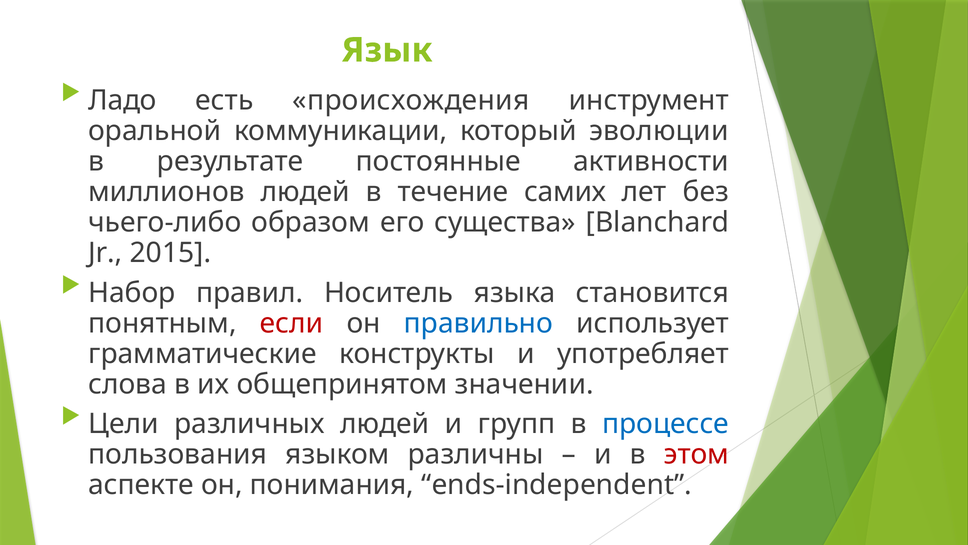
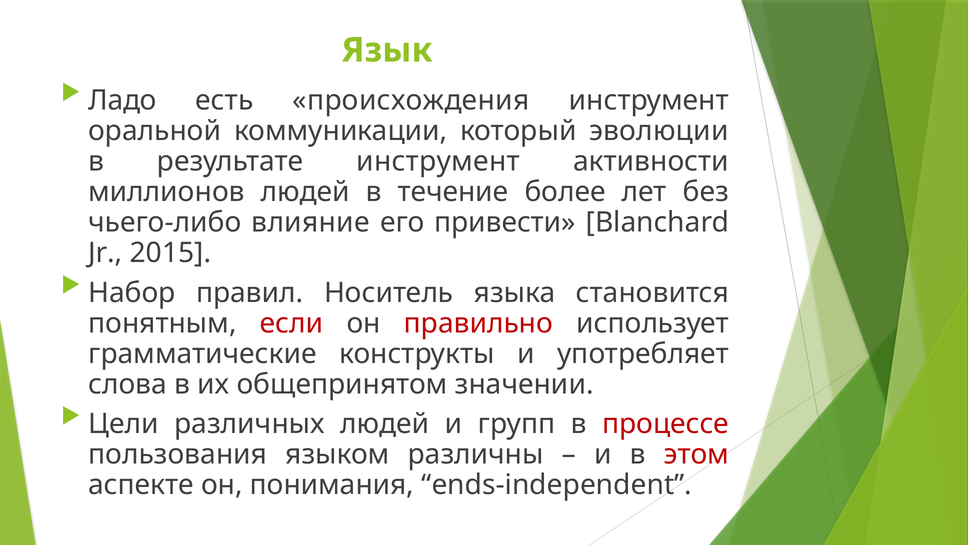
результате постоянные: постоянные -> инструмент (438, 161)
самих: самих -> более (565, 192)
образом: образом -> влияние (310, 222)
существа: существа -> привести (505, 222)
правильно colour: blue -> red (478, 323)
процессе colour: blue -> red (666, 424)
